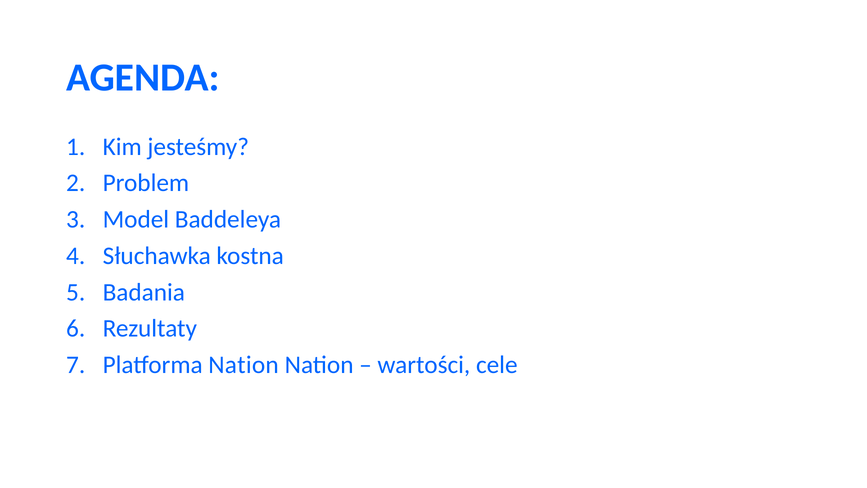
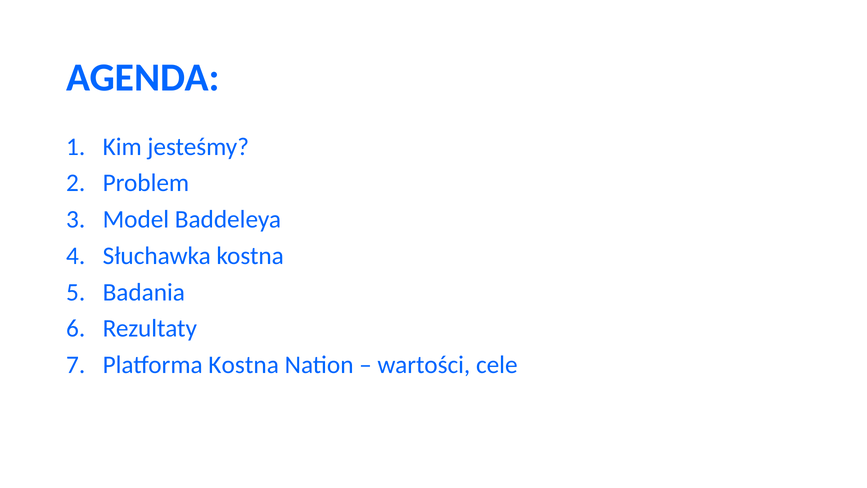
Platforma Nation: Nation -> Kostna (244, 365)
